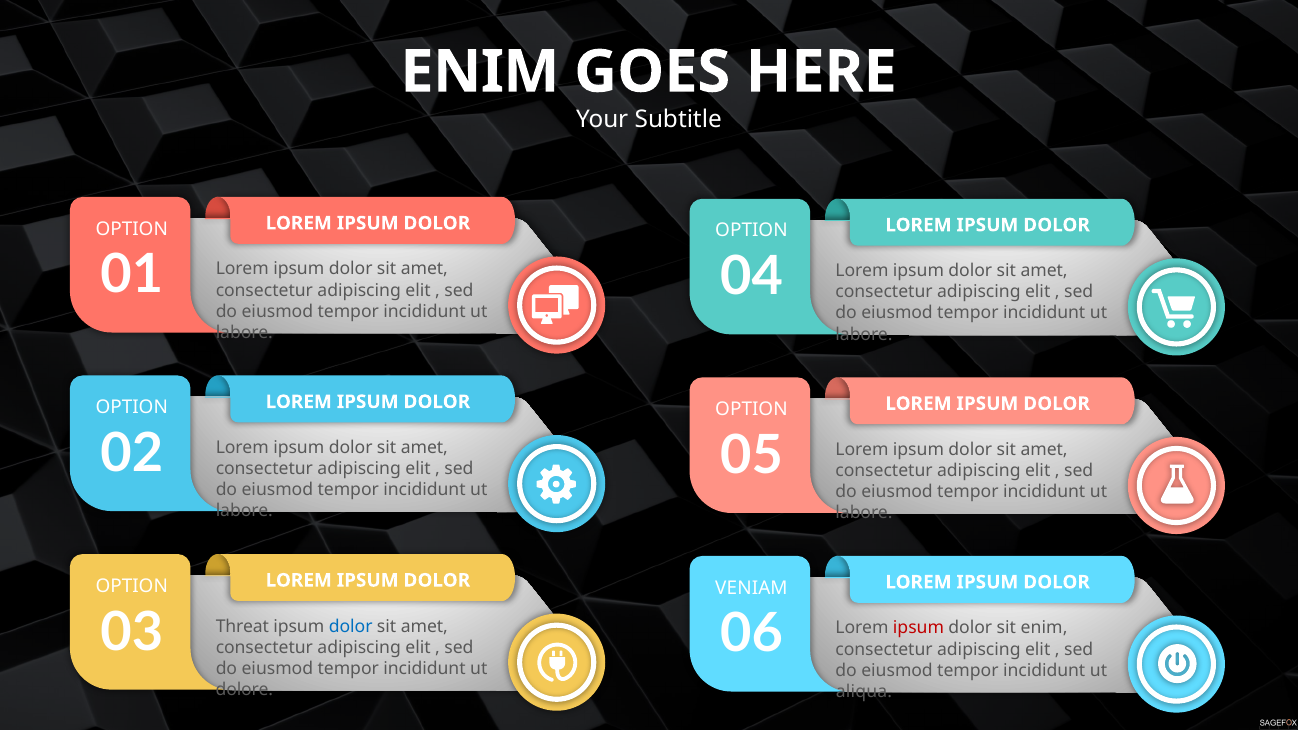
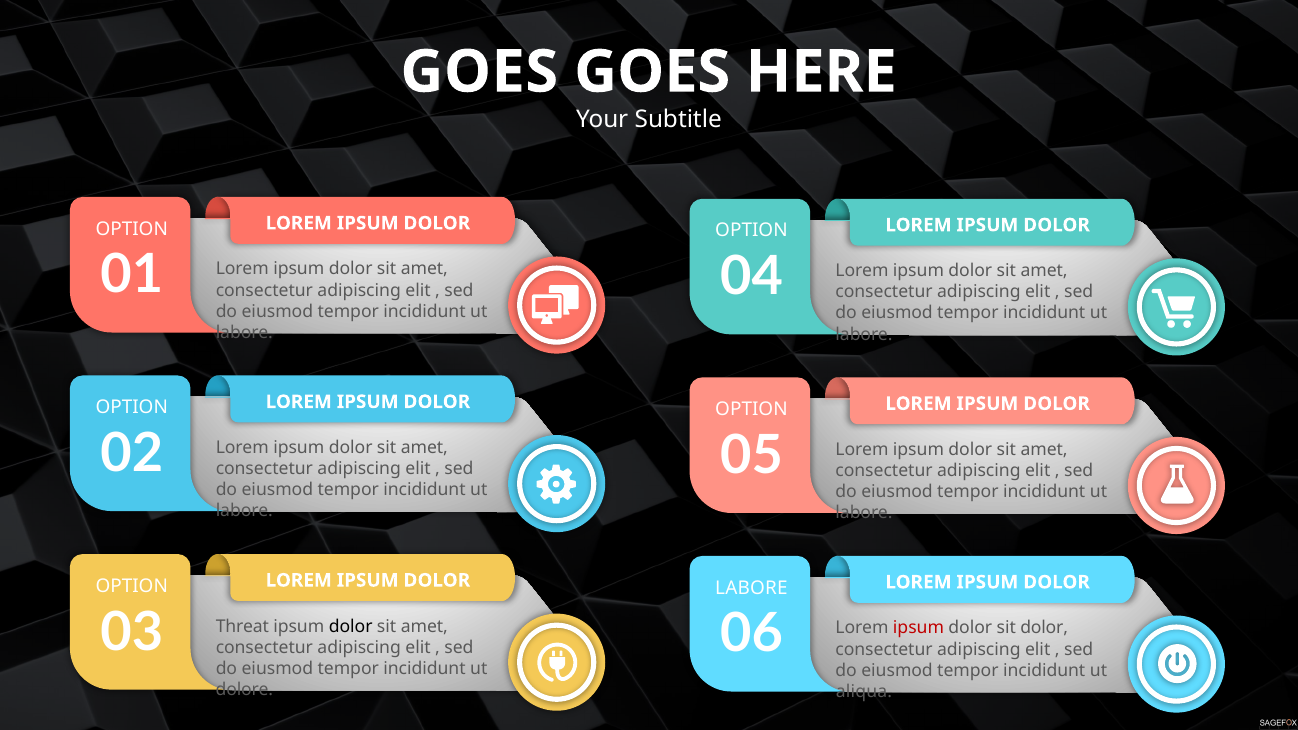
ENIM: ENIM -> GOES (479, 72)
VENIAM: VENIAM -> LABORE (751, 588)
dolor colour: blue -> black (351, 626)
sit enim: enim -> dolor (1044, 628)
